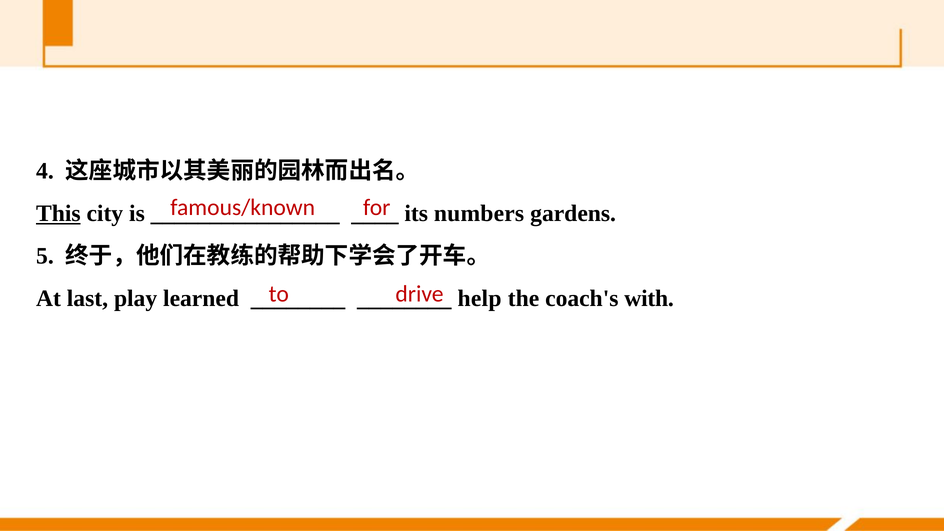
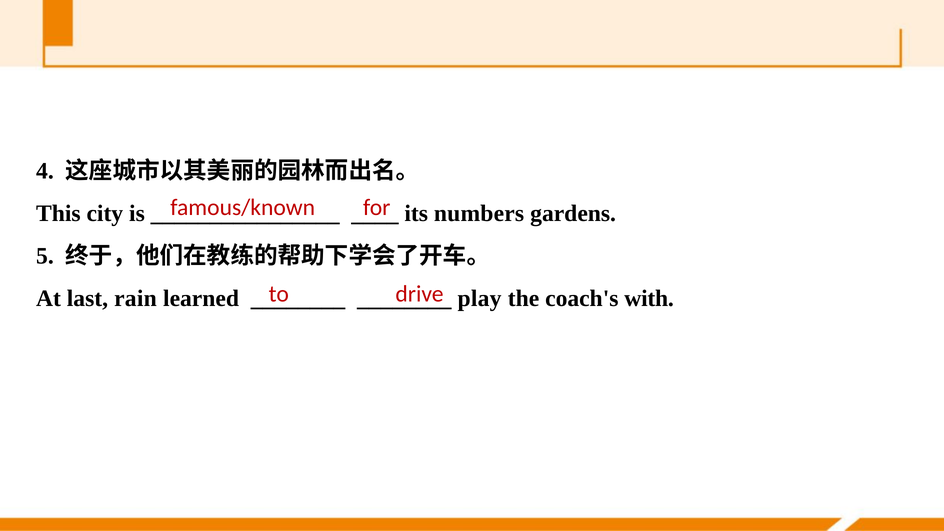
This underline: present -> none (58, 213)
play: play -> rain (135, 298)
help: help -> play (480, 298)
